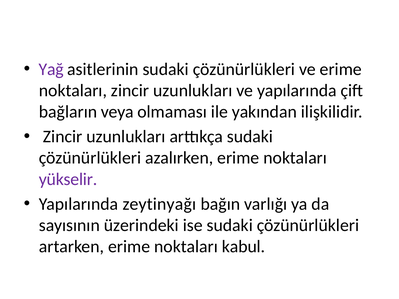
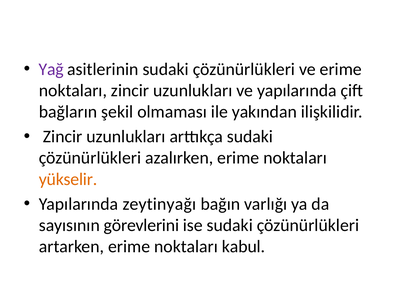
veya: veya -> şekil (117, 112)
yükselir colour: purple -> orange (68, 179)
üzerindeki: üzerindeki -> görevlerini (141, 225)
